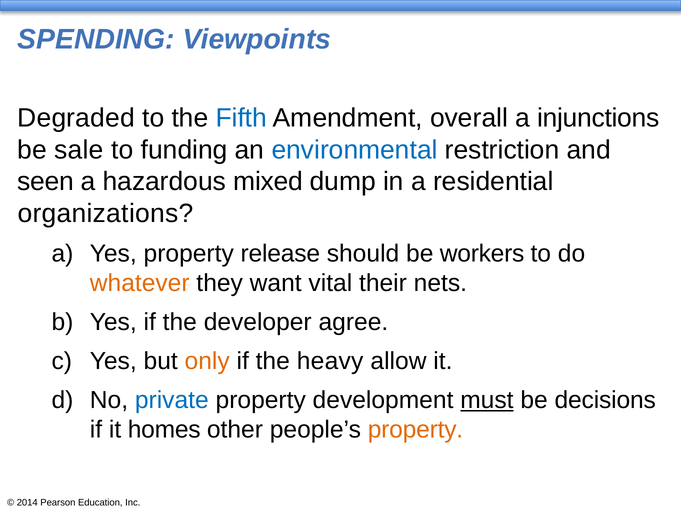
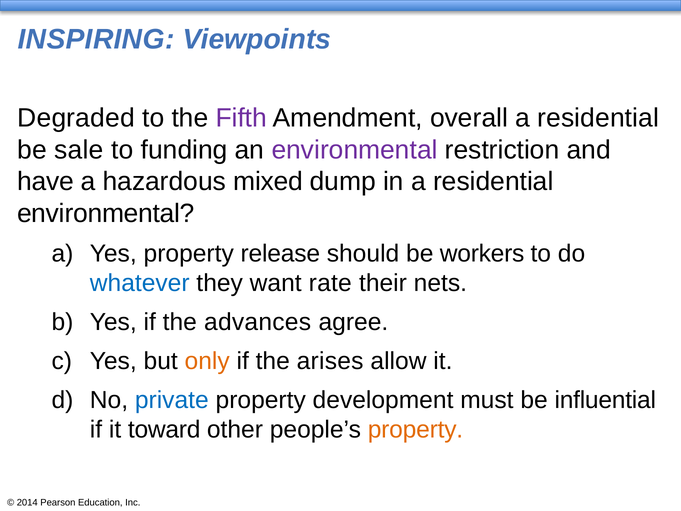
SPENDING: SPENDING -> INSPIRING (96, 39)
Fifth colour: blue -> purple (241, 118)
injunctions: injunctions -> residential (598, 118)
environmental colour: blue -> purple (355, 150)
seen: seen -> have (46, 182)
organizations: organizations -> environmental (106, 213)
whatever colour: orange -> blue (140, 283)
vital: vital -> rate (330, 283)
developer: developer -> advances (258, 322)
heavy: heavy -> arises (330, 361)
must underline: present -> none (487, 400)
decisions: decisions -> influential (605, 400)
homes: homes -> toward (164, 429)
